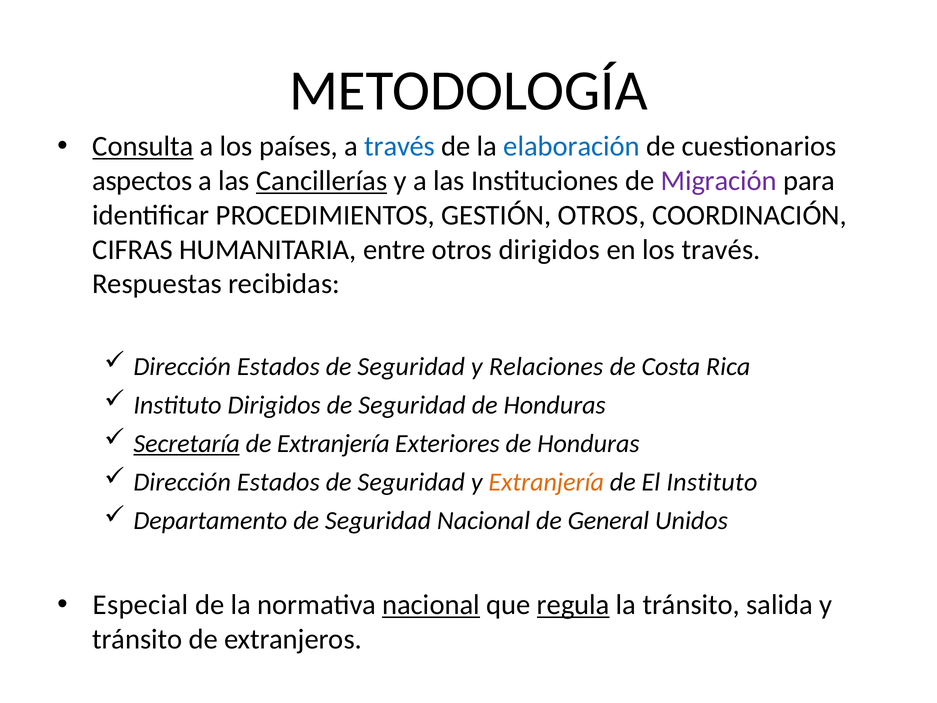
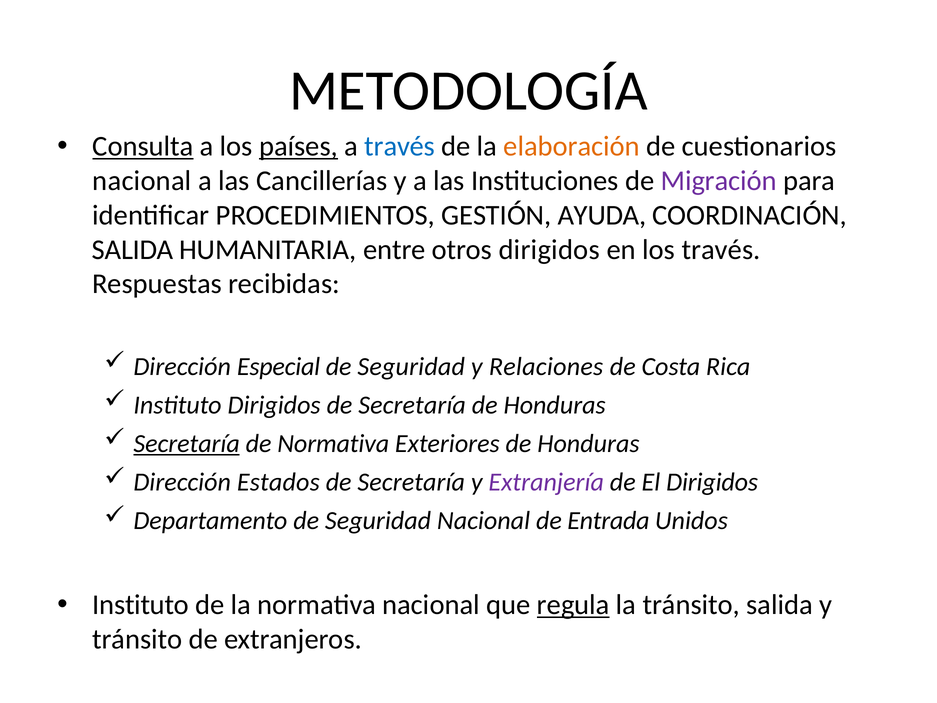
países underline: none -> present (298, 146)
elaboración colour: blue -> orange (572, 146)
aspectos: aspectos -> nacional (142, 181)
Cancillerías underline: present -> none (322, 181)
GESTIÓN OTROS: OTROS -> AYUDA (602, 215)
CIFRAS: CIFRAS -> SALIDA (133, 250)
Estados: Estados -> Especial (279, 366)
Seguridad: Seguridad -> Secretaría (412, 405)
de Extranjería: Extranjería -> Normativa (333, 444)
Seguridad: Seguridad -> Secretaría (411, 482)
Extranjería colour: orange -> purple (546, 482)
El Instituto: Instituto -> Dirigidos (712, 482)
General: General -> Entrada (608, 521)
Especial: Especial -> Instituto (141, 605)
nacional underline: present -> none (431, 605)
